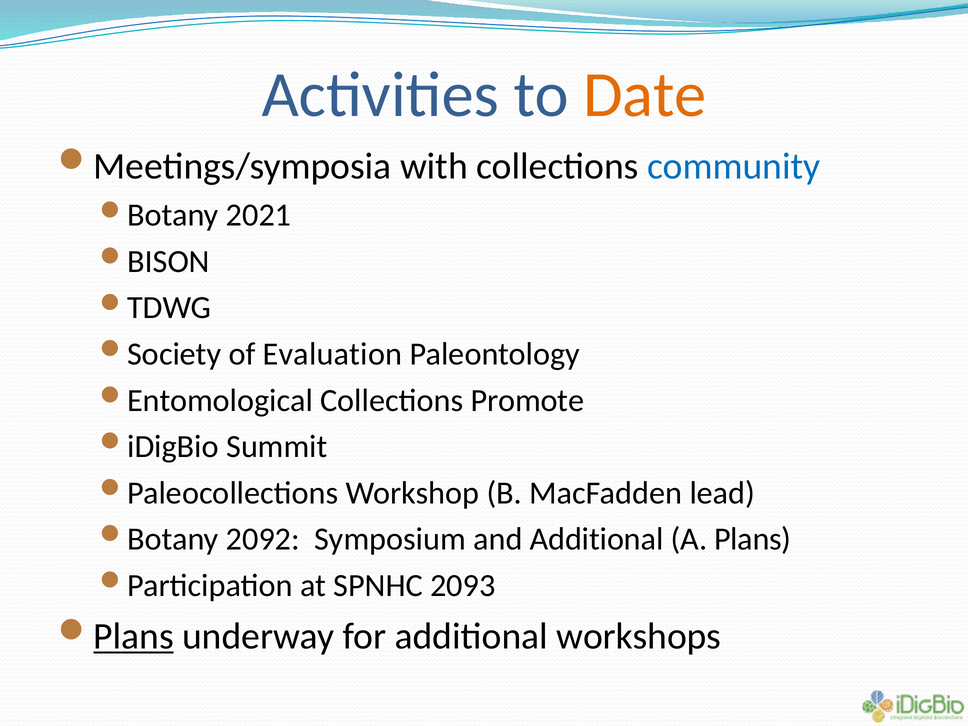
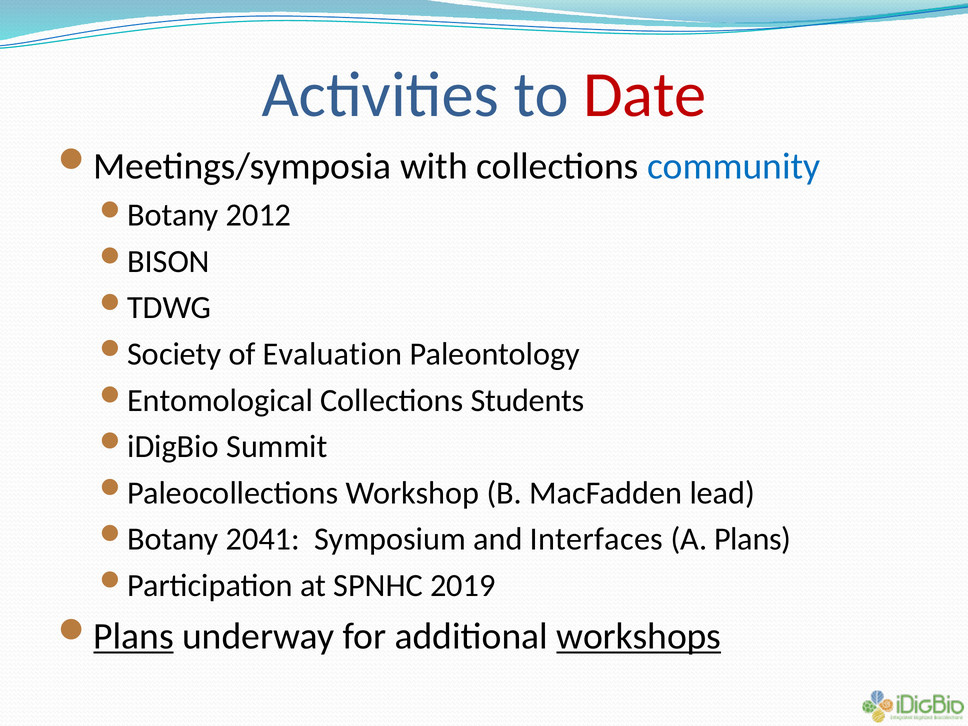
Date colour: orange -> red (645, 95)
2021: 2021 -> 2012 (259, 215)
Promote: Promote -> Students (528, 400)
2092: 2092 -> 2041 (263, 539)
and Additional: Additional -> Interfaces (596, 539)
2093: 2093 -> 2019 (463, 585)
workshops underline: none -> present (639, 636)
